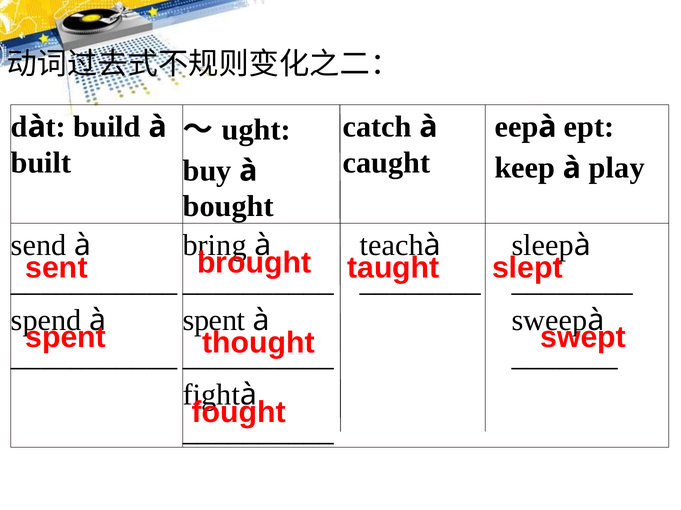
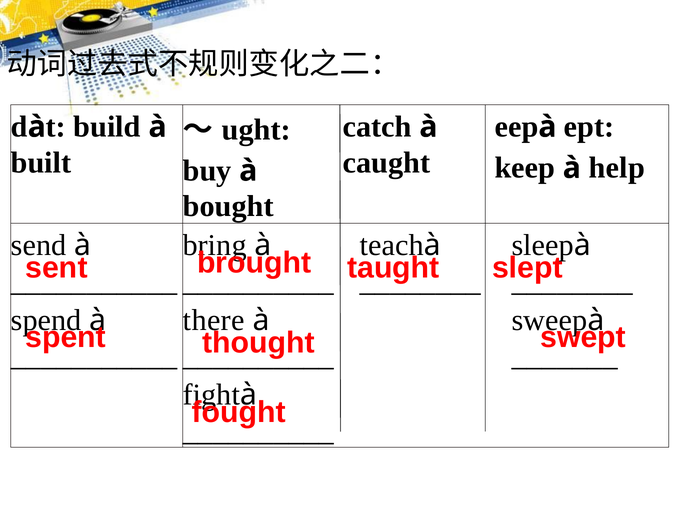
play: play -> help (617, 168)
spent: spent -> there (214, 321)
